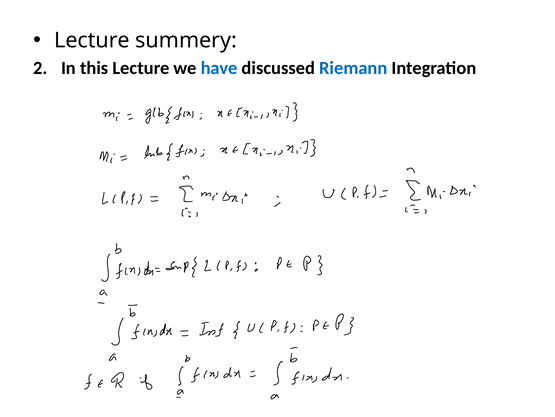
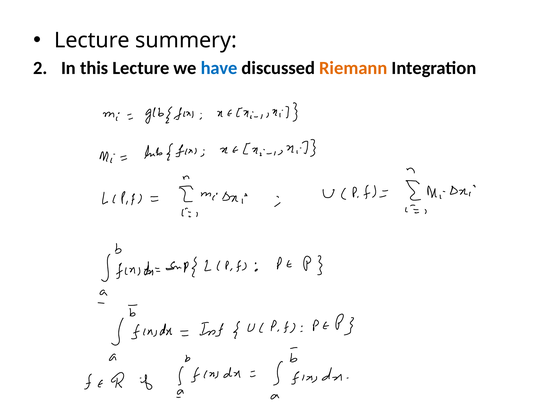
Riemann colour: blue -> orange (353, 68)
